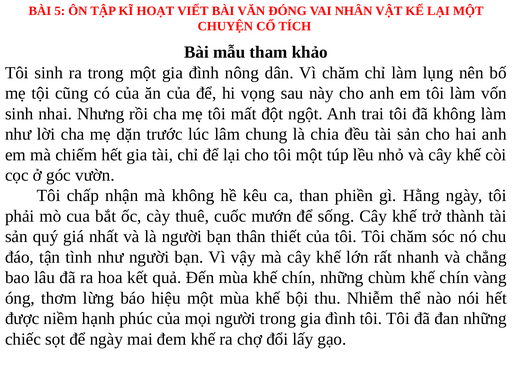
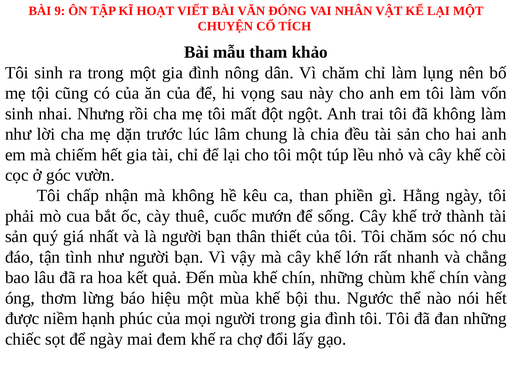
5: 5 -> 9 (60, 11)
Nhiễm: Nhiễm -> Ngước (370, 298)
